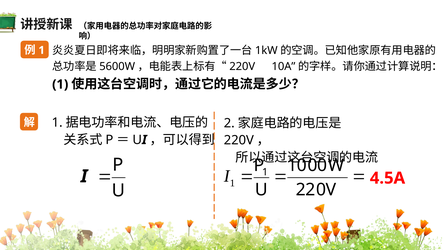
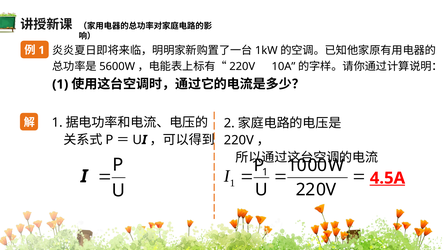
4.5A underline: none -> present (387, 178)
